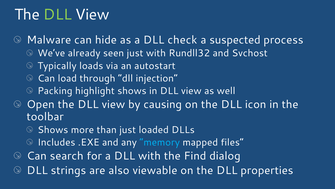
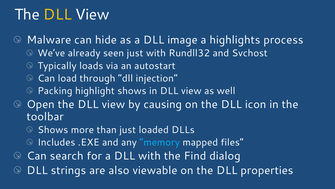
DLL colour: light green -> yellow (58, 14)
check: check -> image (182, 40)
suspected: suspected -> highlights (235, 40)
